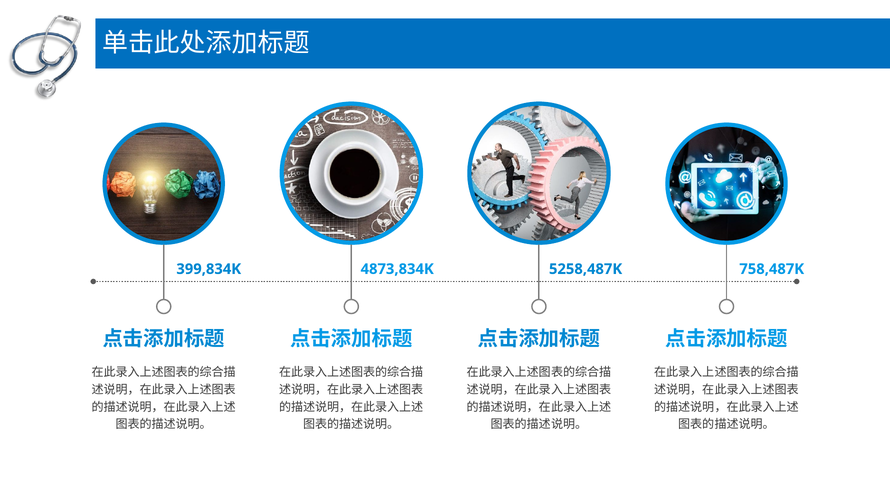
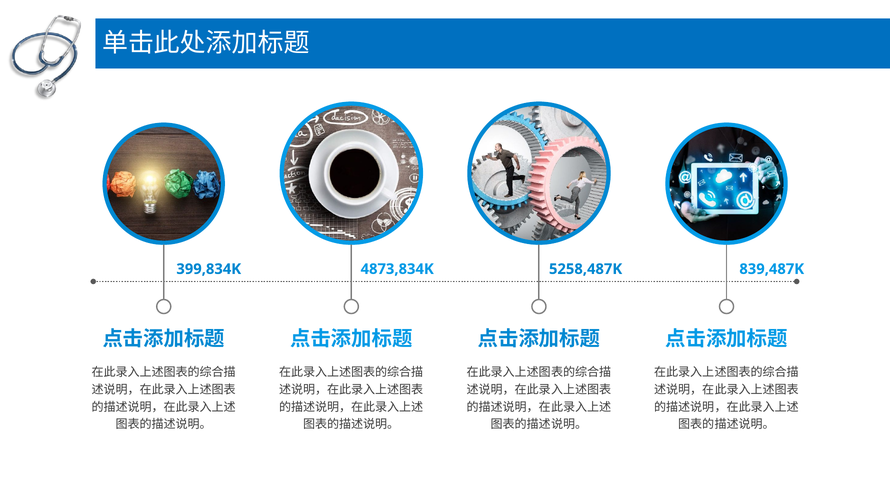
758,487K: 758,487K -> 839,487K (772, 269)
